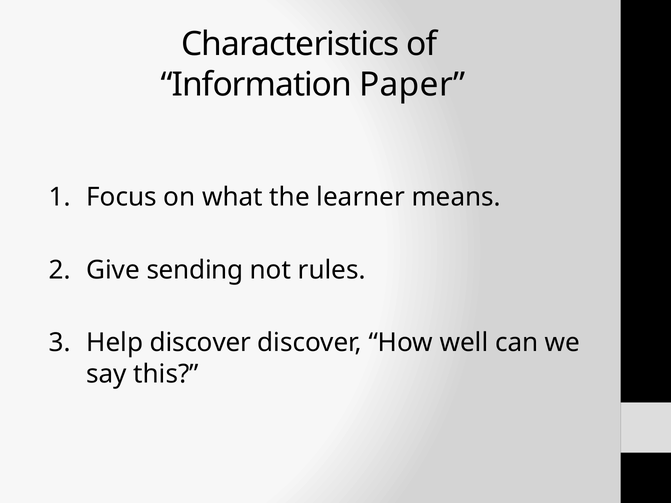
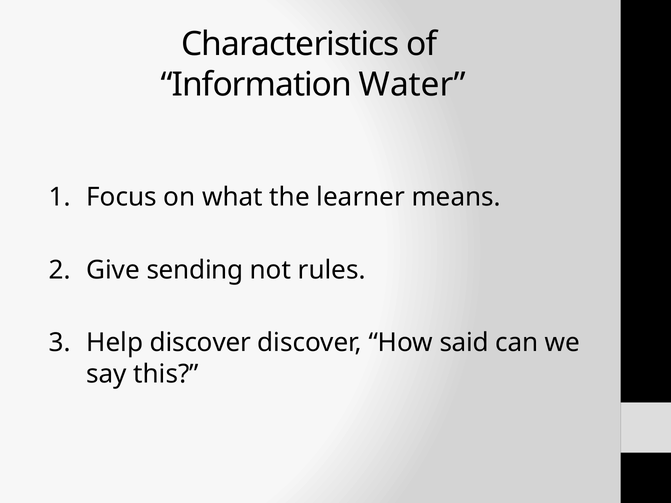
Paper: Paper -> Water (412, 85)
well: well -> said (464, 343)
